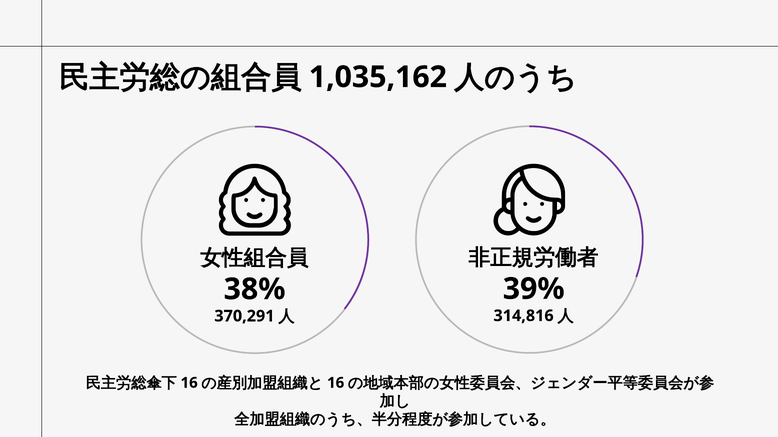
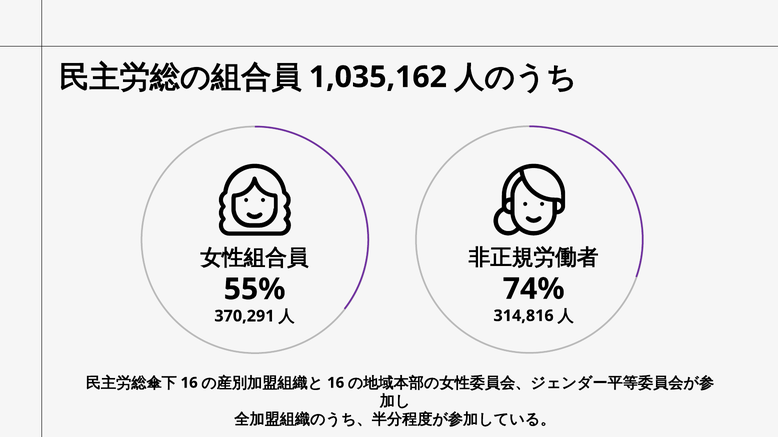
39%: 39% -> 74% (534, 289)
38%: 38% -> 55% (255, 290)
